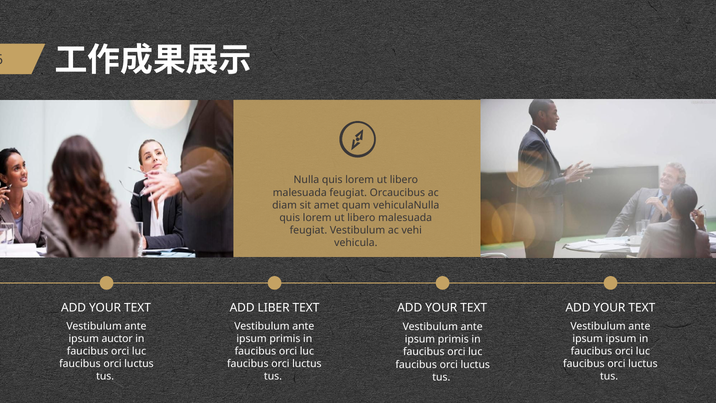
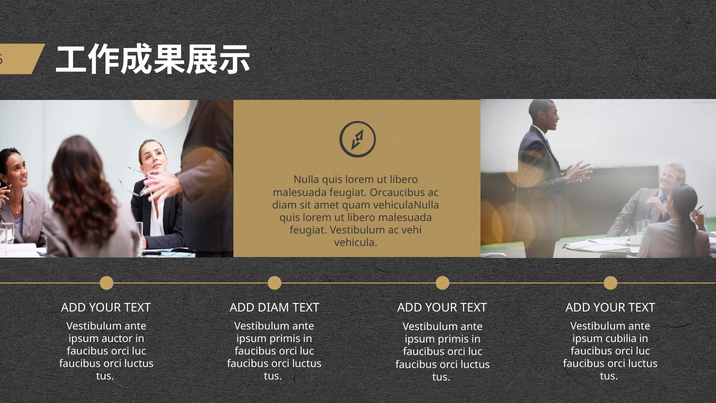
ADD LIBER: LIBER -> DIAM (274, 308)
ipsum ipsum: ipsum -> cubilia (621, 338)
